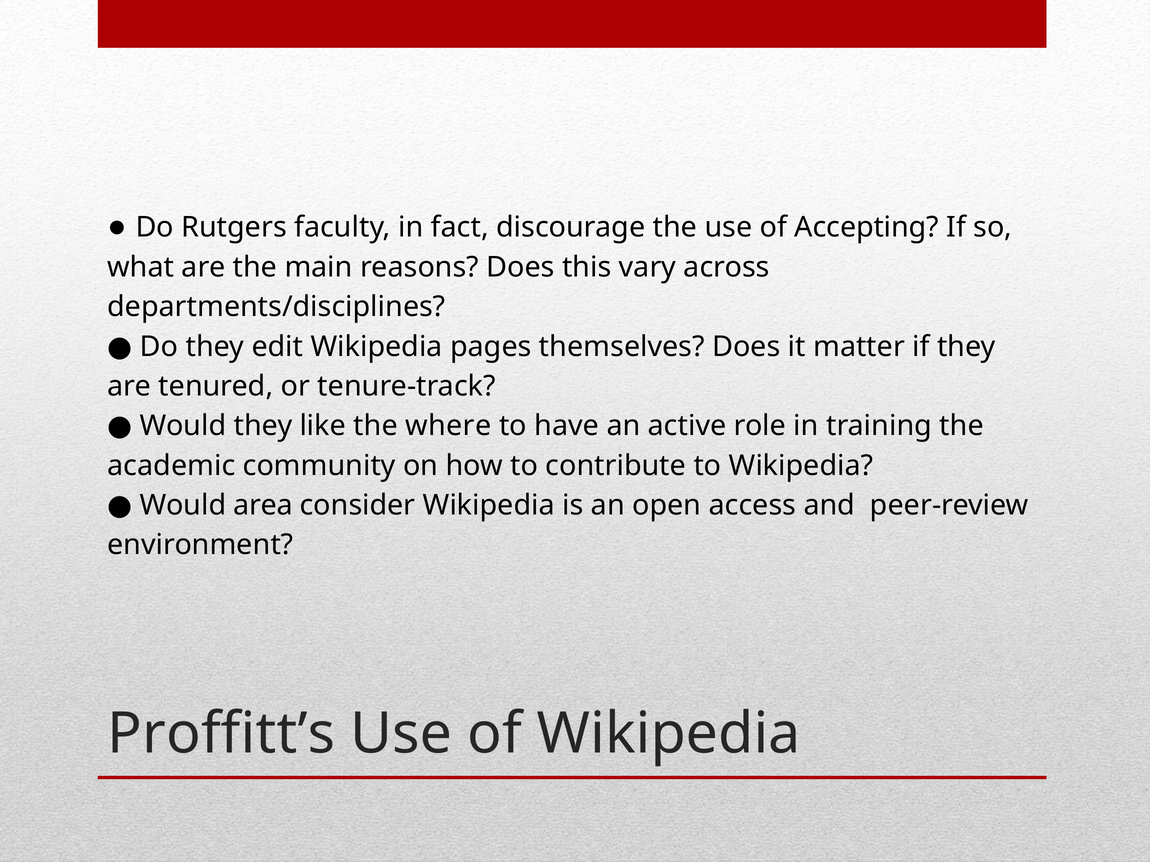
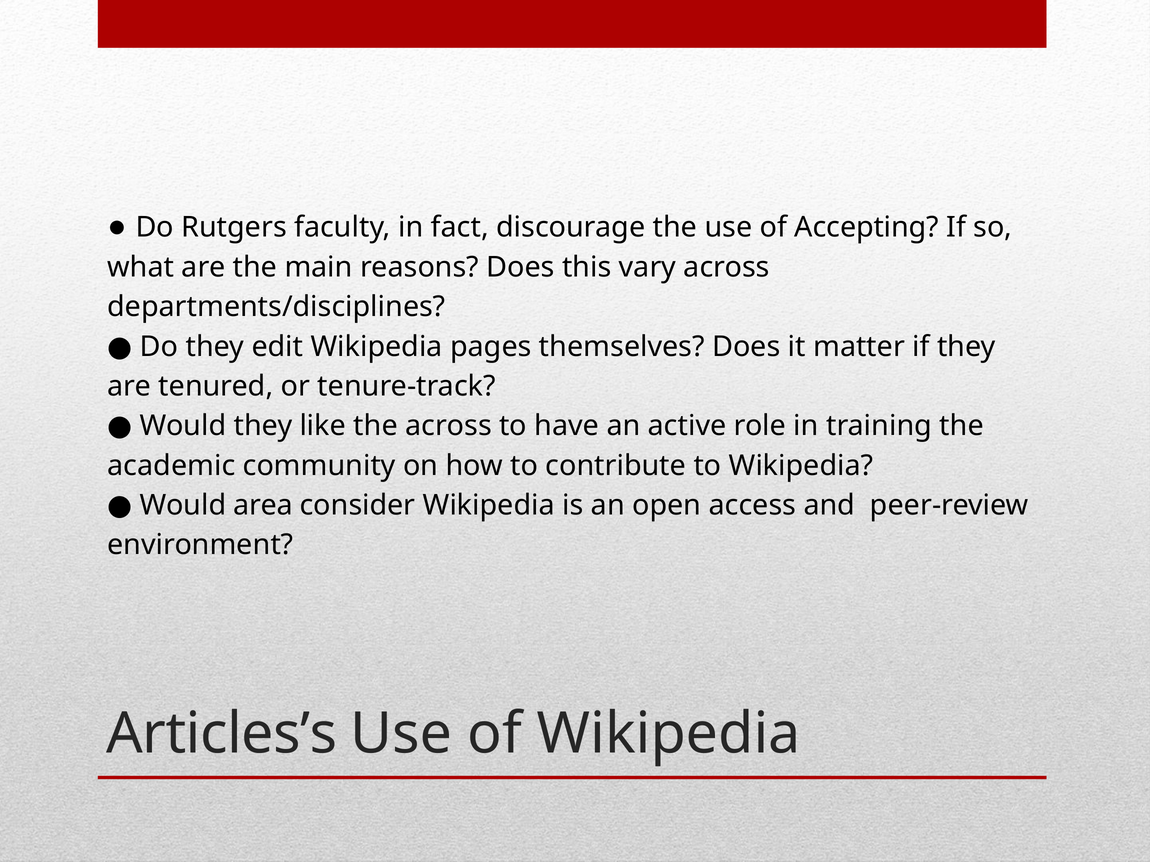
the where: where -> across (449, 426)
Proffitt’s: Proffitt’s -> Articles’s (222, 734)
